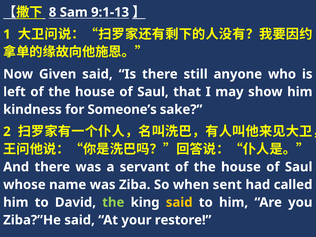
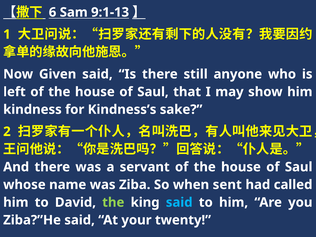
8: 8 -> 6 (53, 12)
Someone’s: Someone’s -> Kindness’s (122, 110)
said colour: yellow -> light blue (179, 202)
restore: restore -> twenty (183, 220)
